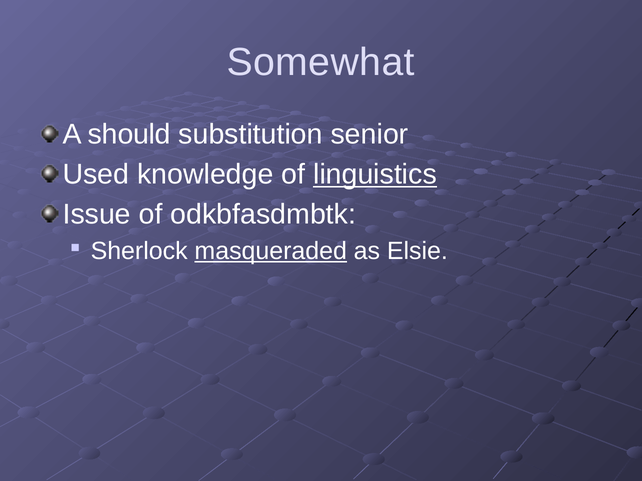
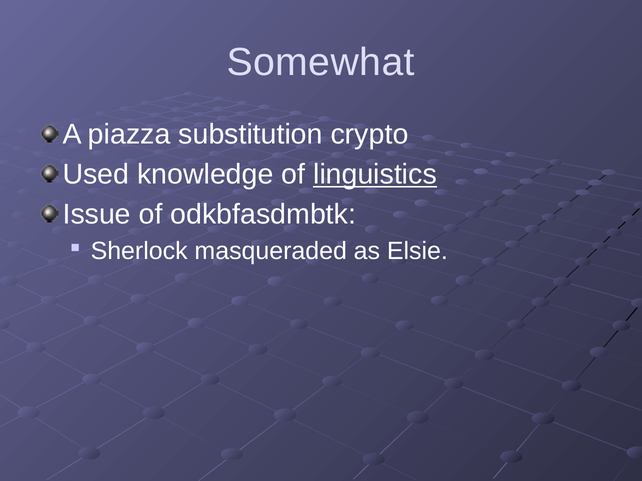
should: should -> piazza (129, 135)
senior: senior -> crypto (370, 135)
masqueraded underline: present -> none (271, 251)
